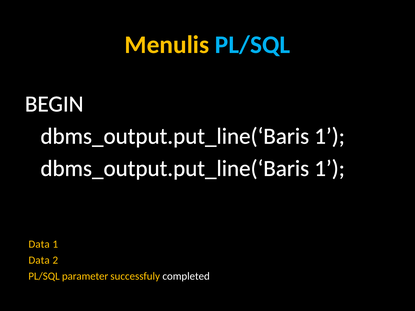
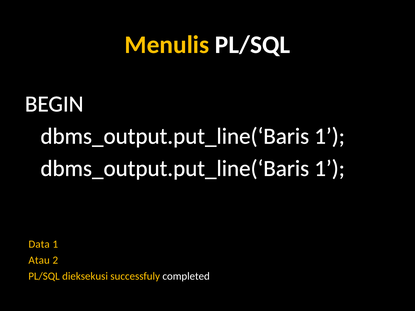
PL/SQL colour: light blue -> white (253, 45)
Data: Data -> Atau (39, 260)
parameter: parameter -> dieksekusi (85, 276)
